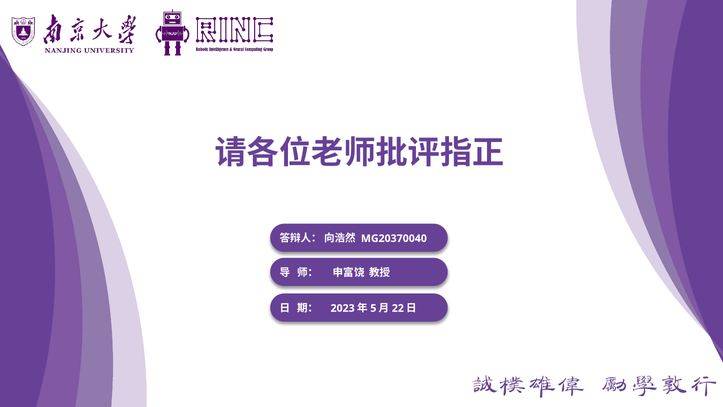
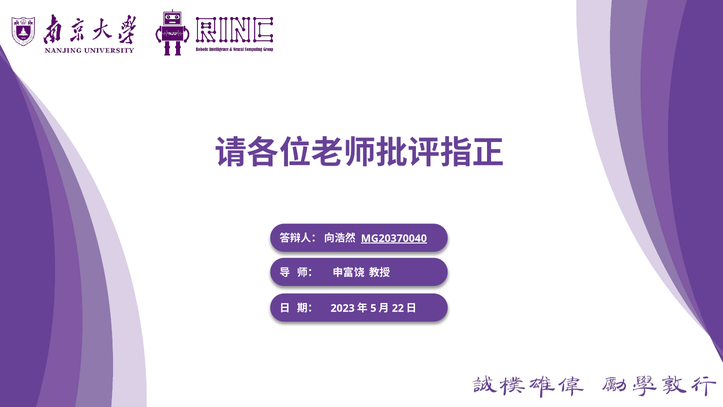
MG20370040 underline: none -> present (394, 238)
